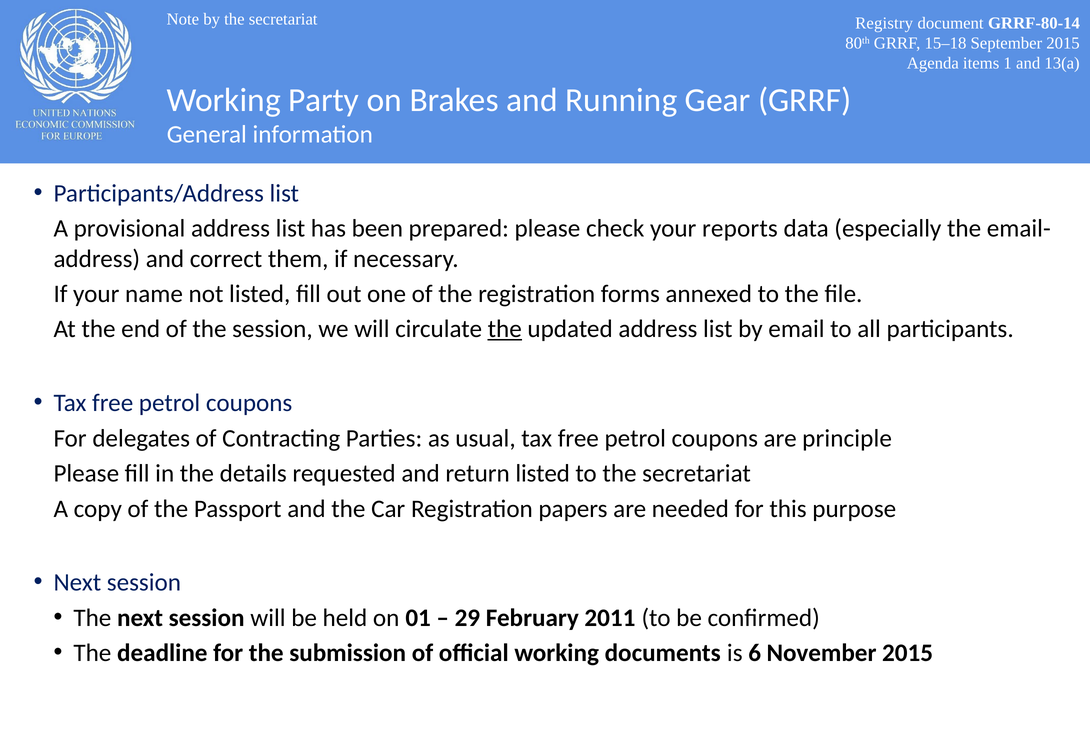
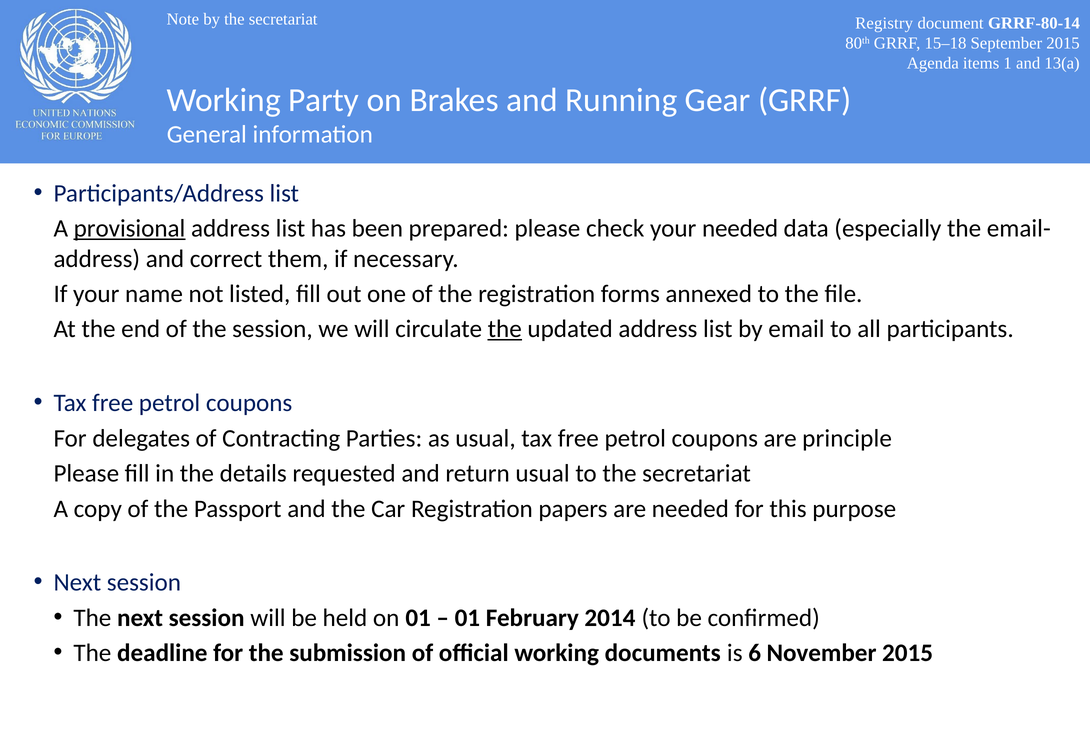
provisional underline: none -> present (129, 228)
your reports: reports -> needed (740, 228)
return listed: listed -> usual (543, 473)
29: 29 -> 01 (467, 617)
2011: 2011 -> 2014 (610, 617)
